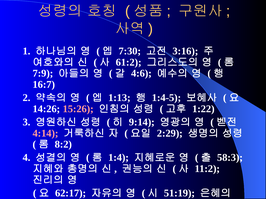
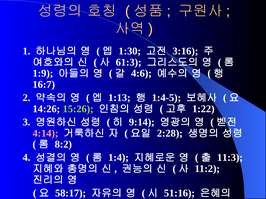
7:30: 7:30 -> 1:30 (130, 51)
61:2: 61:2 -> 61:3 (129, 62)
7:9: 7:9 -> 1:9 (43, 74)
15:26 colour: pink -> light green (78, 109)
2:29: 2:29 -> 2:28 (170, 134)
58:3: 58:3 -> 11:3 (230, 158)
62:17: 62:17 -> 58:17 (71, 194)
51:19: 51:19 -> 51:16 (179, 194)
